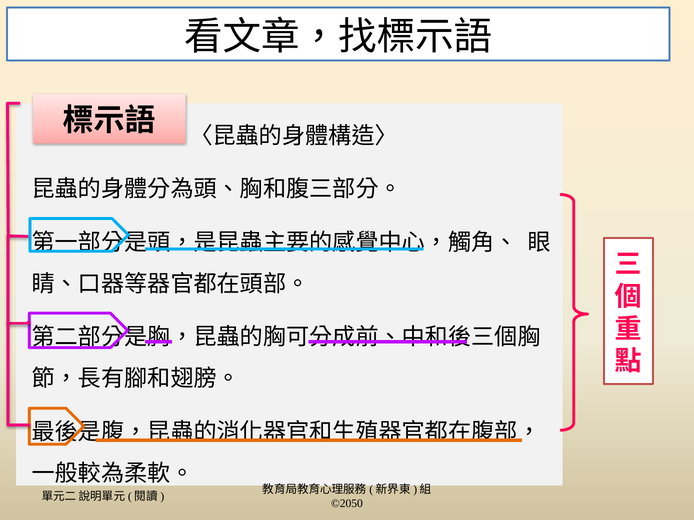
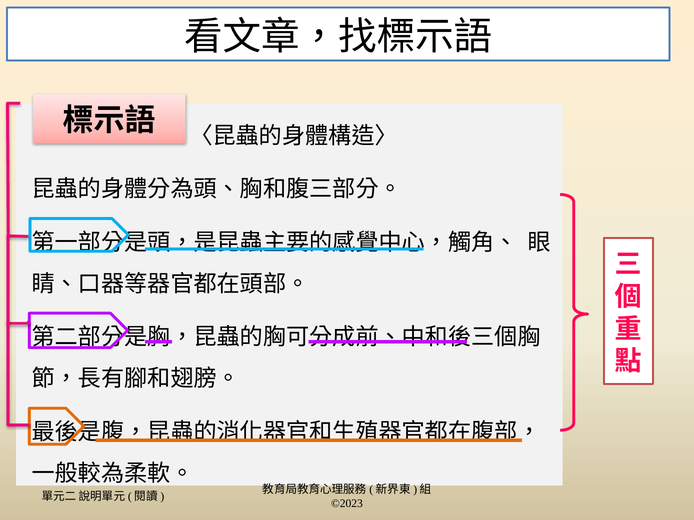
©2050: ©2050 -> ©2023 (347, 504)
